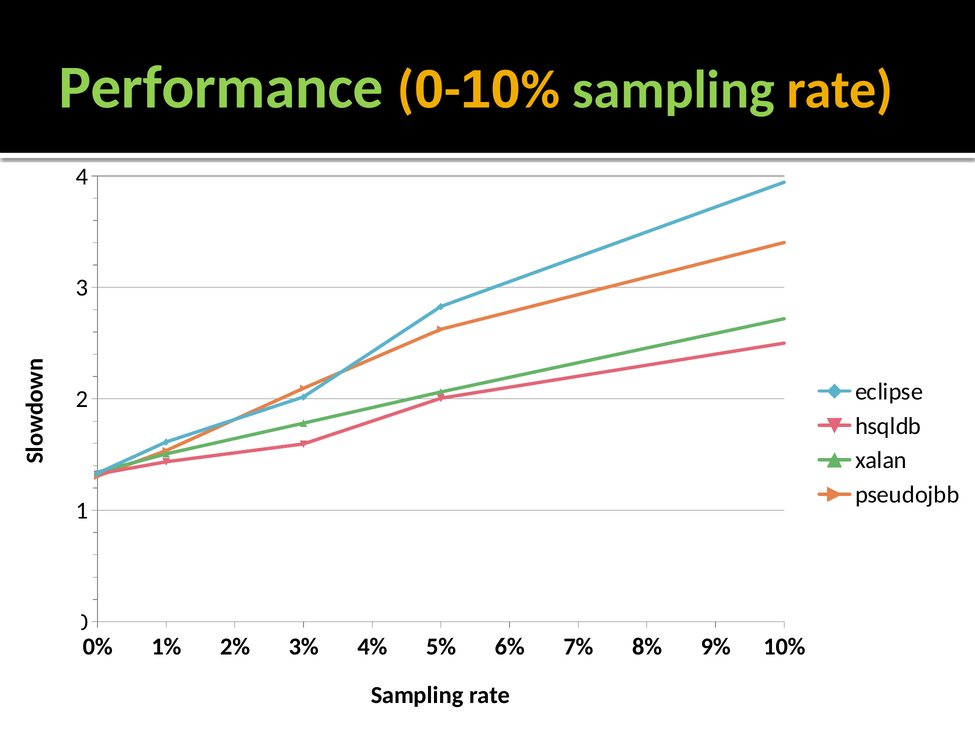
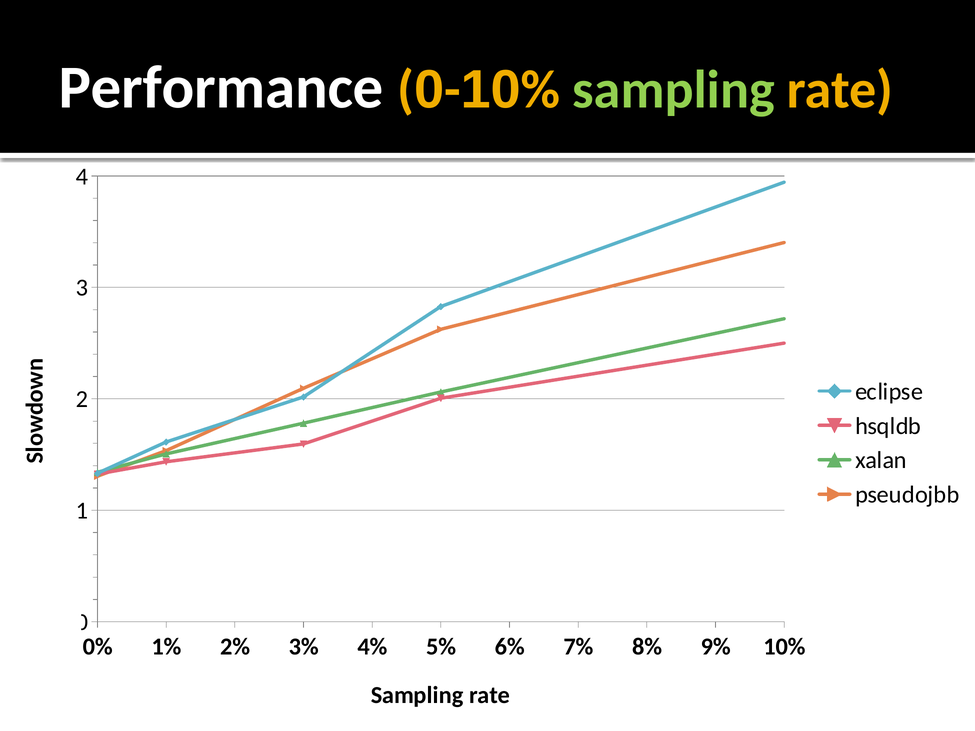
Performance colour: light green -> white (221, 88)
